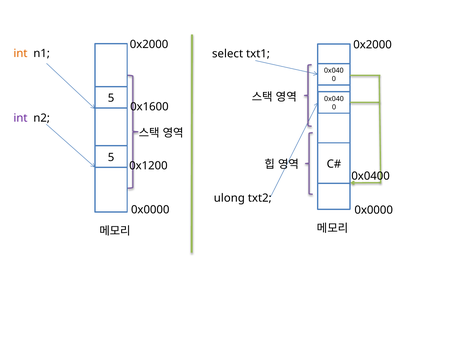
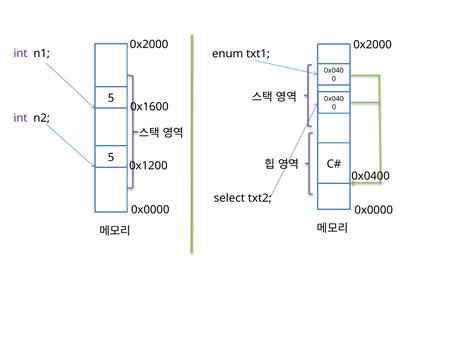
int colour: orange -> purple (20, 53)
select: select -> enum (228, 54)
ulong: ulong -> select (229, 198)
